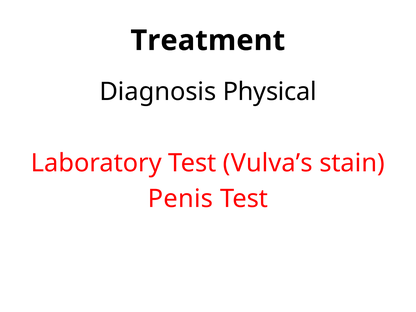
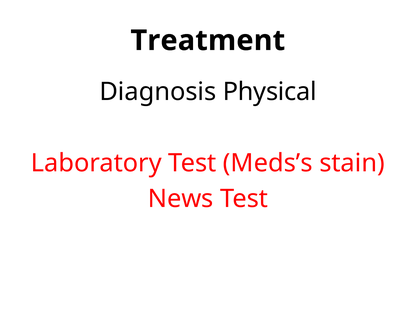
Vulva’s: Vulva’s -> Meds’s (268, 163)
Penis: Penis -> News (181, 199)
